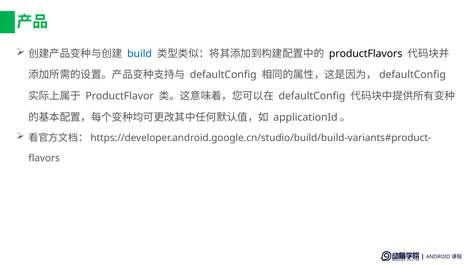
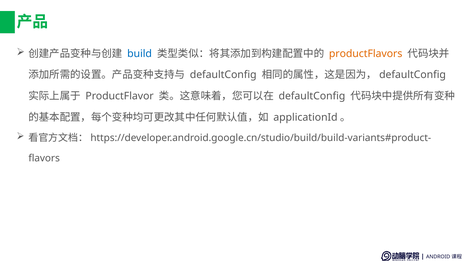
productFlavors colour: black -> orange (366, 54)
